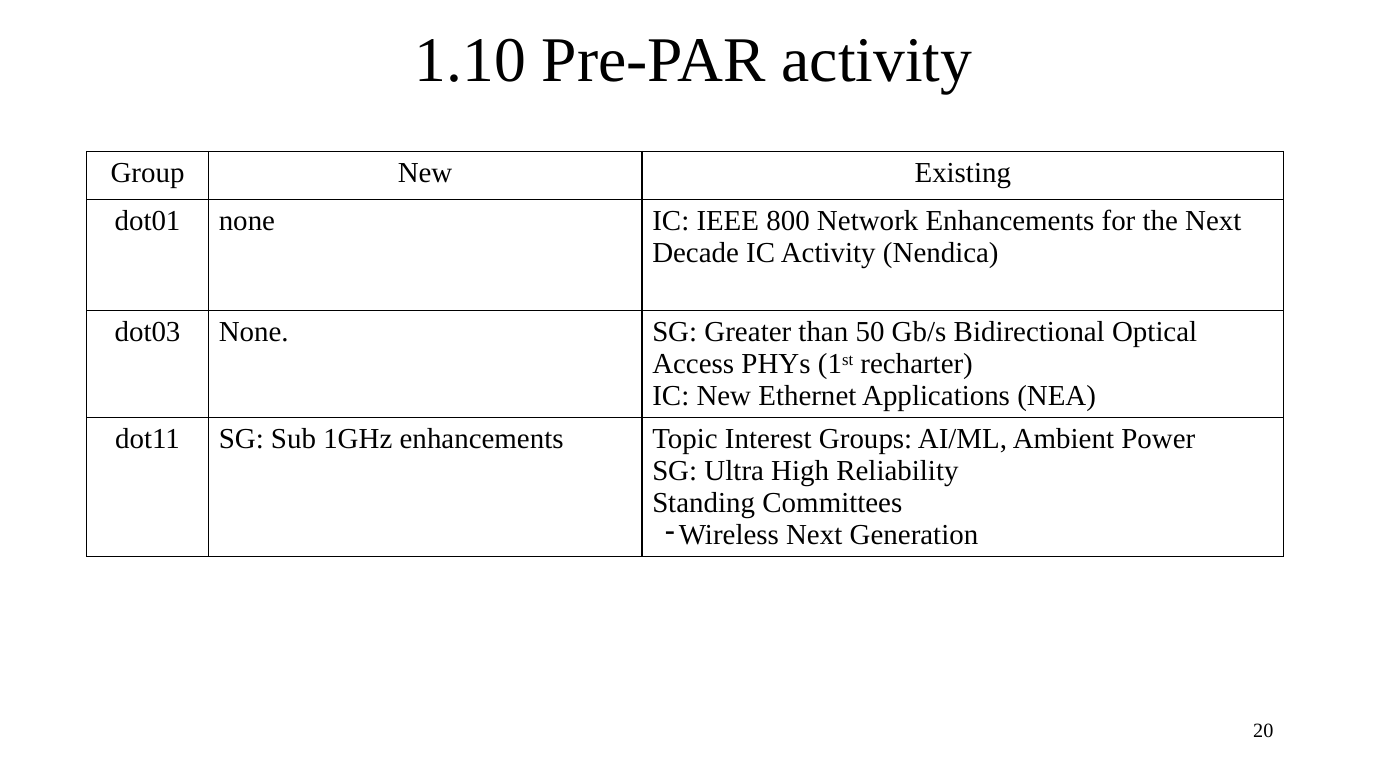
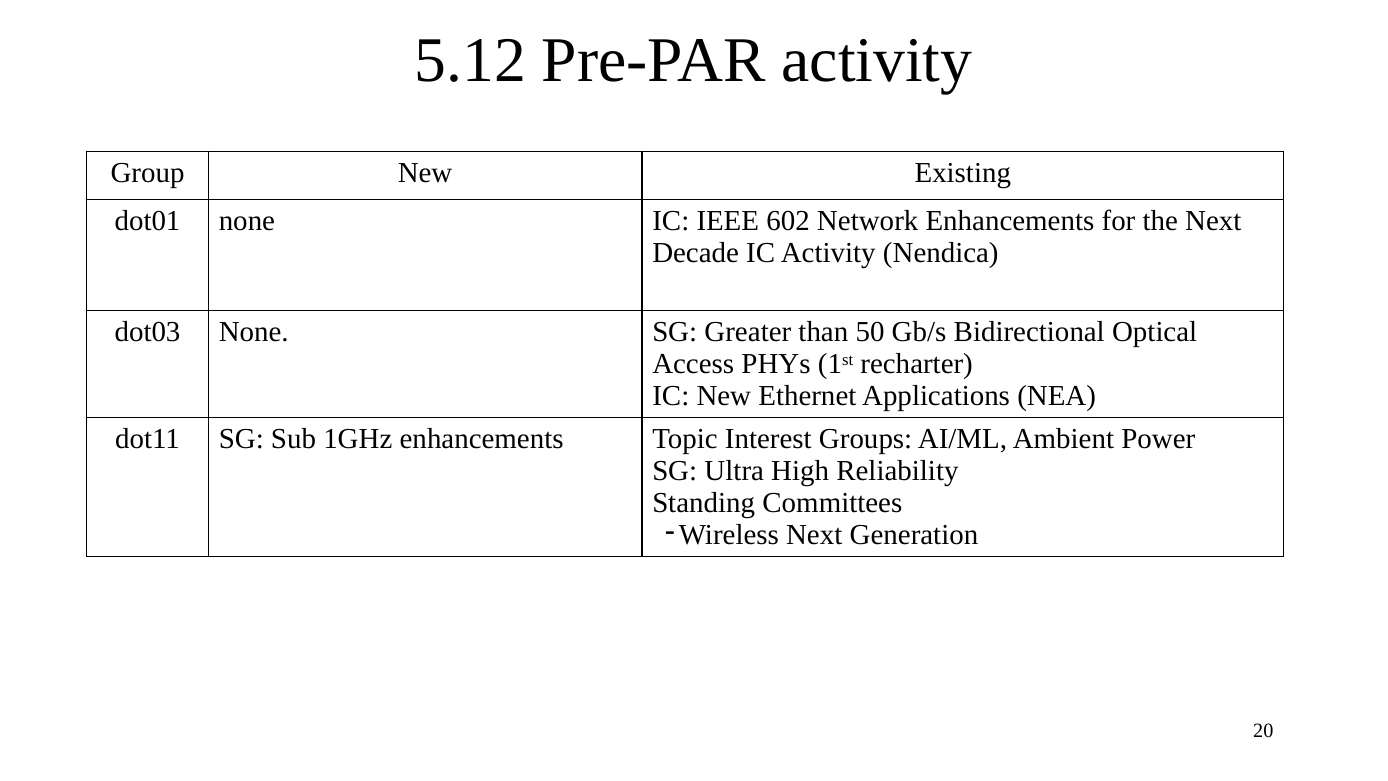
1.10: 1.10 -> 5.12 (470, 61)
800: 800 -> 602 (788, 221)
